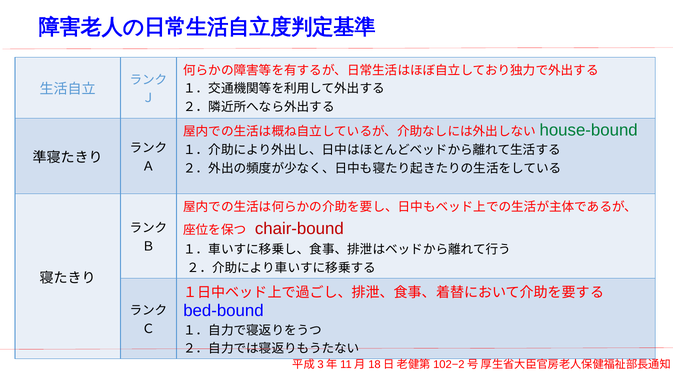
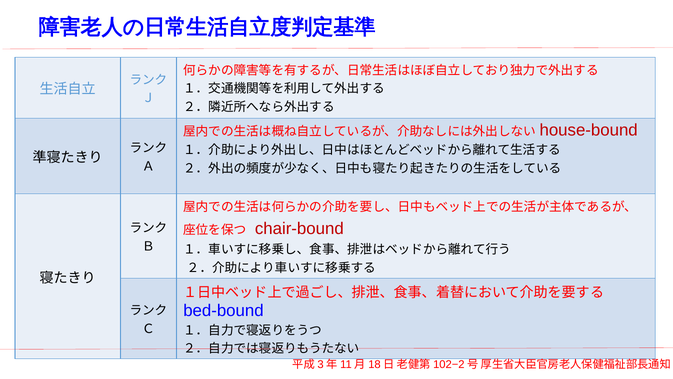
house-bound colour: green -> red (589, 130)
